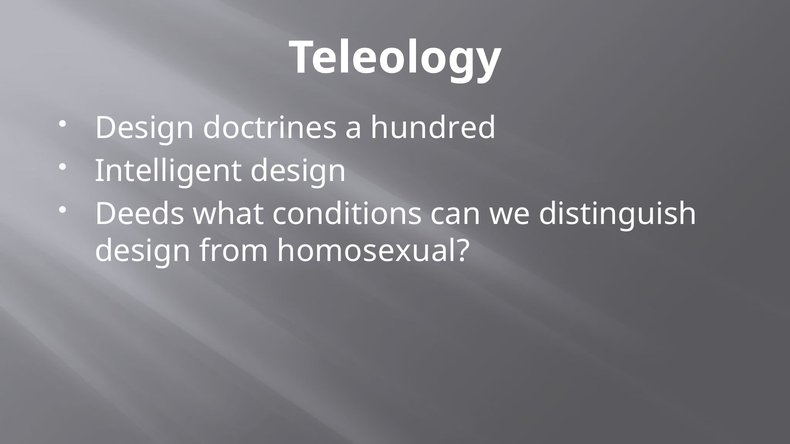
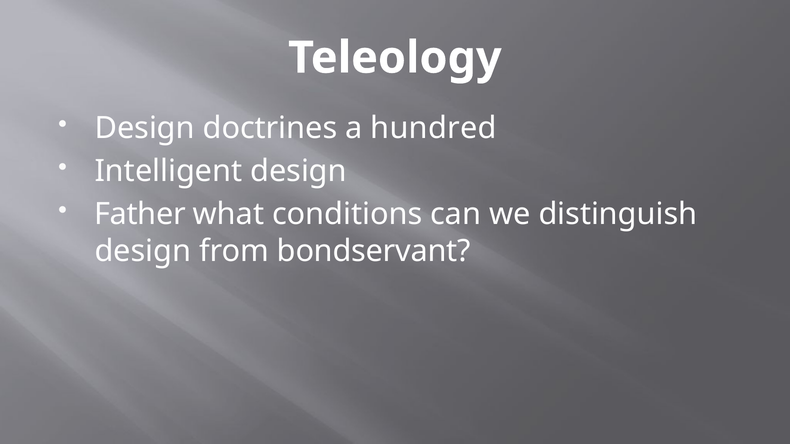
Deeds: Deeds -> Father (140, 214)
homosexual: homosexual -> bondservant (374, 251)
